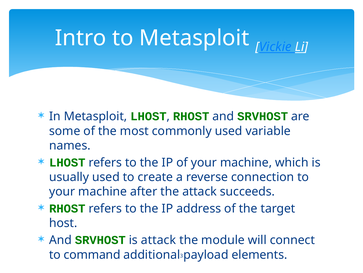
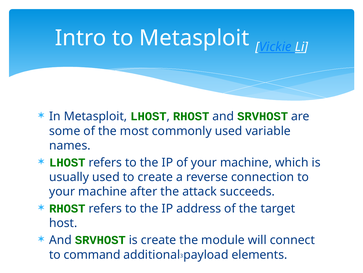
is attack: attack -> create (159, 240)
